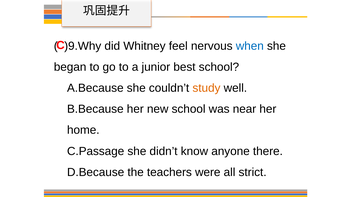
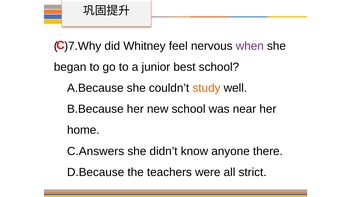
)9.Why: )9.Why -> )7.Why (83, 46)
when colour: blue -> purple (250, 46)
C.Passage: C.Passage -> C.Answers (96, 151)
